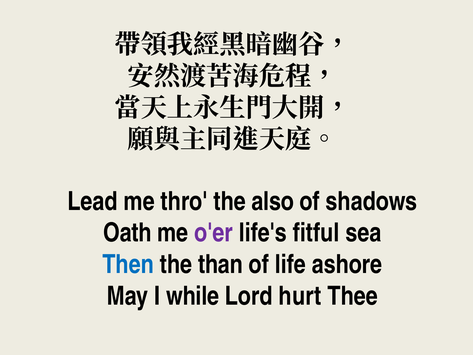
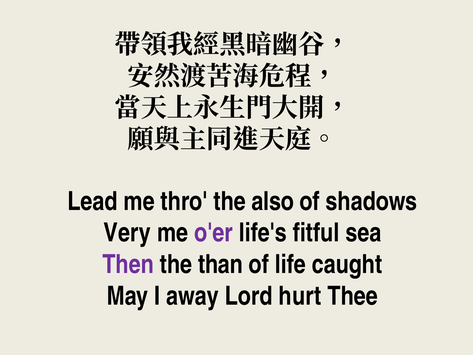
Oath: Oath -> Very (127, 233)
Then colour: blue -> purple (128, 264)
ashore: ashore -> caught (347, 264)
while: while -> away (193, 296)
